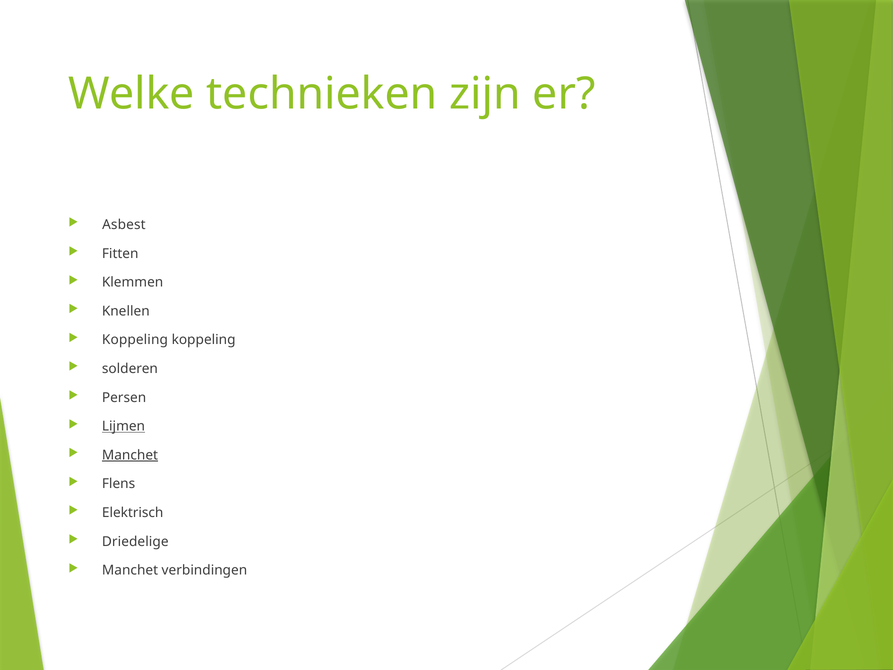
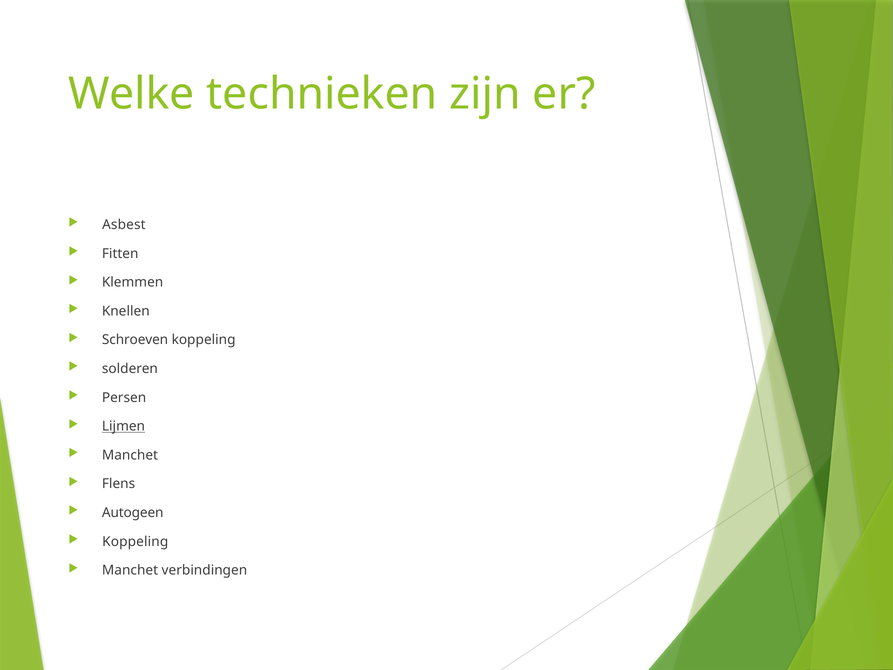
Koppeling: Koppeling -> Schroeven (135, 340)
Manchet underline: present -> none (130, 455)
Elektrisch: Elektrisch -> Autogeen (133, 513)
Driedelige: Driedelige -> Koppeling (135, 541)
